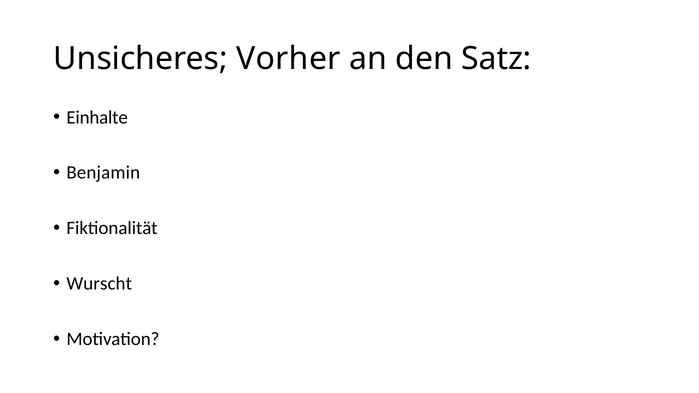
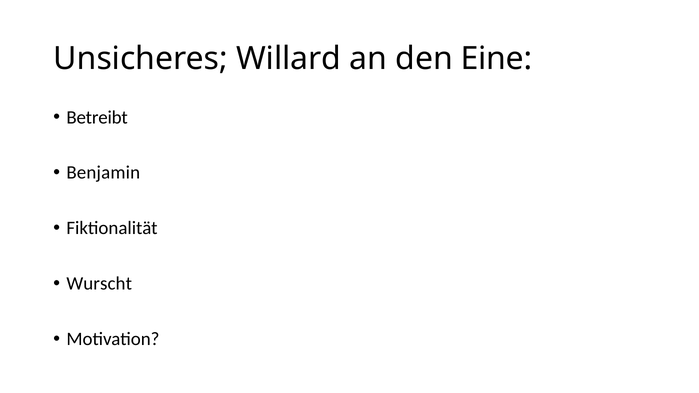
Vorher: Vorher -> Willard (289, 59)
Satz: Satz -> Eine (496, 59)
Einhalte: Einhalte -> Betreibt (97, 117)
